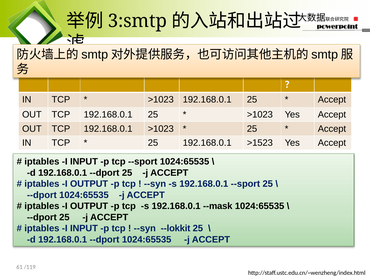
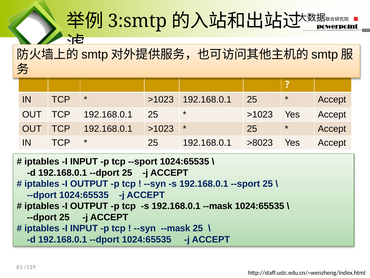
>1523: >1523 -> >8023 (260, 143)
--syn --lokkit: --lokkit -> --mask (176, 228)
